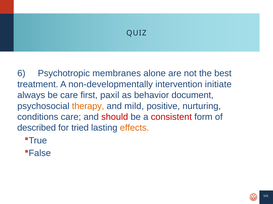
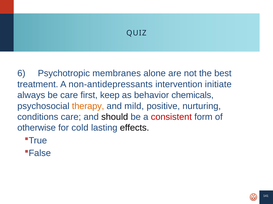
non-developmentally: non-developmentally -> non-antidepressants (111, 85)
paxil: paxil -> keep (110, 96)
document: document -> chemicals (193, 96)
should colour: red -> black (115, 117)
described: described -> otherwise (37, 128)
tried: tried -> cold (80, 128)
effects colour: orange -> black (135, 128)
